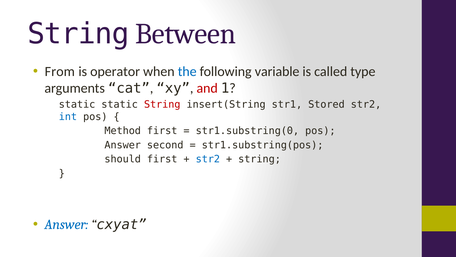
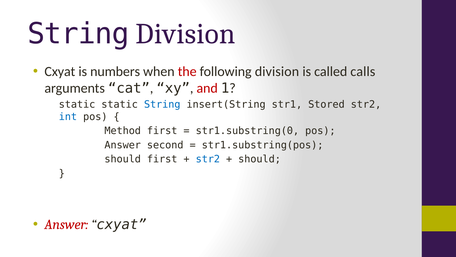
String Between: Between -> Division (185, 34)
From: From -> Cxyat (60, 71)
operator: operator -> numbers (115, 71)
the colour: blue -> red (187, 71)
following variable: variable -> division (277, 71)
type: type -> calls (363, 71)
String colour: red -> blue (162, 104)
string: string -> should (260, 159)
Answer colour: blue -> red (66, 224)
